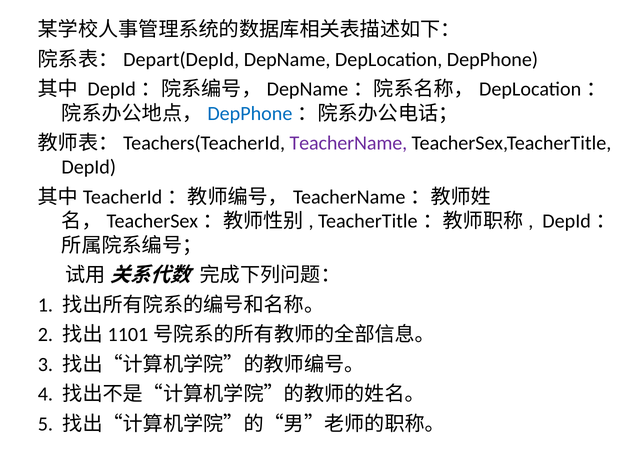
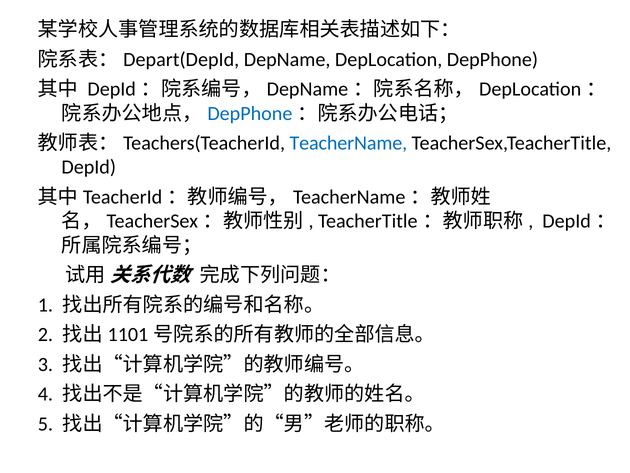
TeacherName colour: purple -> blue (348, 143)
